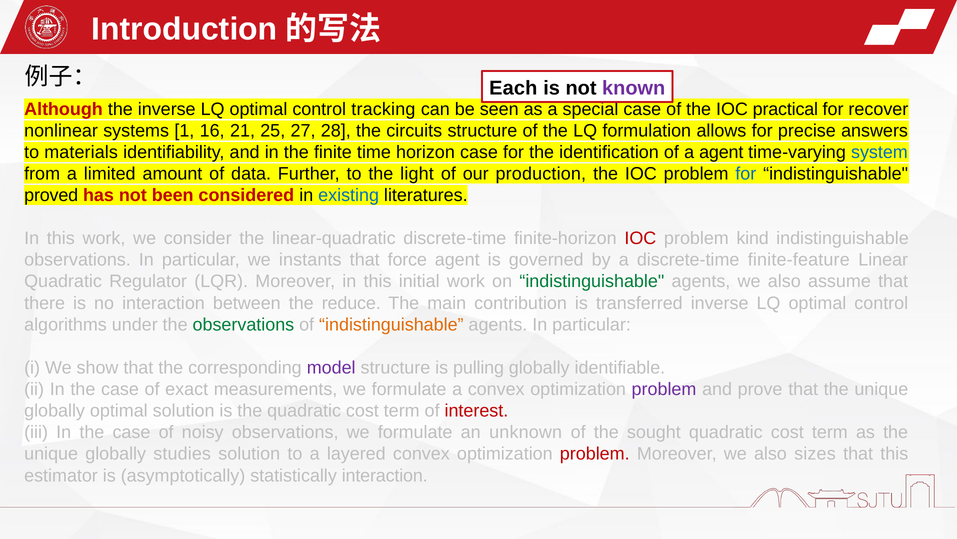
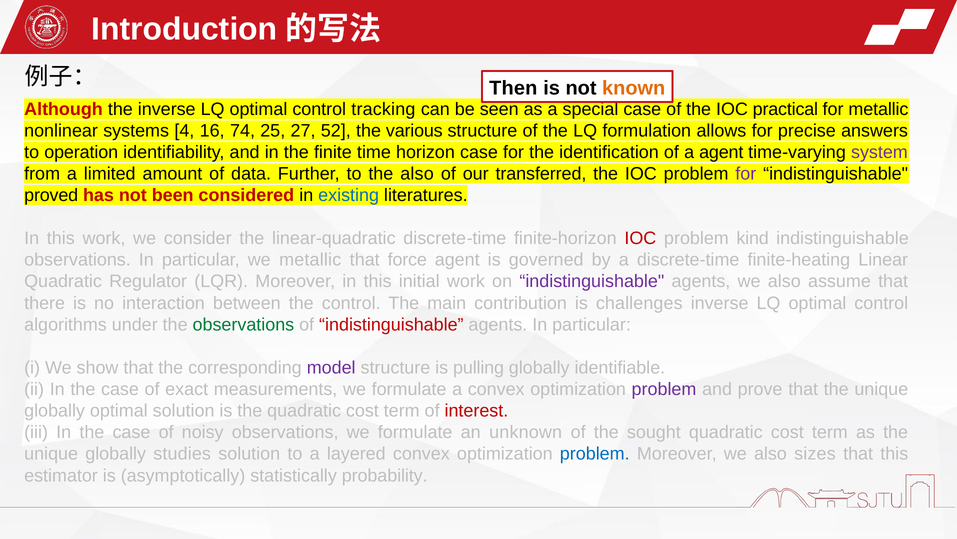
Each: Each -> Then (513, 88)
known colour: purple -> orange (634, 88)
for recover: recover -> metallic (878, 109)
1: 1 -> 4 (184, 130)
21: 21 -> 74 (243, 130)
28: 28 -> 52 (336, 130)
circuits: circuits -> various (414, 130)
materials: materials -> operation (81, 152)
system colour: blue -> purple (879, 152)
the light: light -> also (417, 174)
production: production -> transferred (541, 174)
for colour: blue -> purple (746, 174)
we instants: instants -> metallic (310, 260)
finite-feature: finite-feature -> finite-heating (799, 260)
indistinguishable colour: green -> purple (592, 281)
the reduce: reduce -> control (351, 303)
transferred: transferred -> challenges (639, 303)
indistinguishable colour: orange -> red (391, 324)
problem colour: red -> blue (595, 453)
statistically interaction: interaction -> probability (385, 475)
